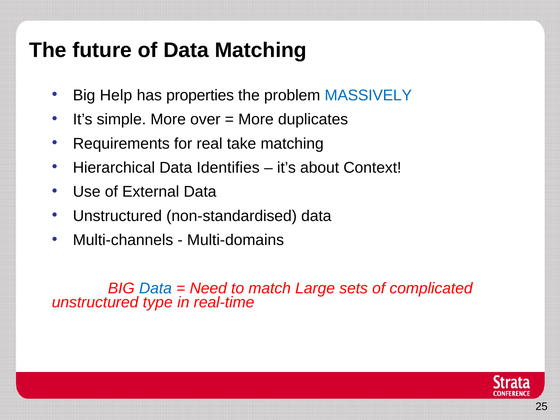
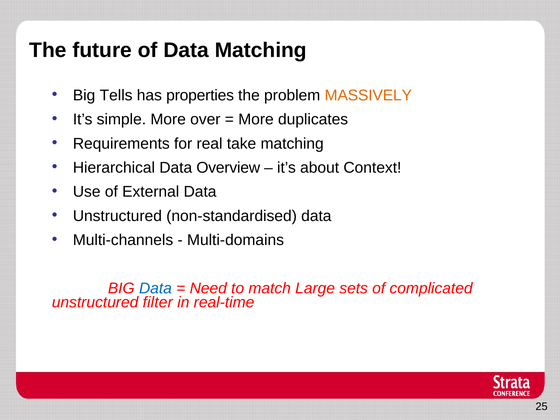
Help: Help -> Tells (116, 95)
MASSIVELY colour: blue -> orange (368, 95)
Identifies: Identifies -> Overview (228, 168)
type: type -> filter (158, 302)
